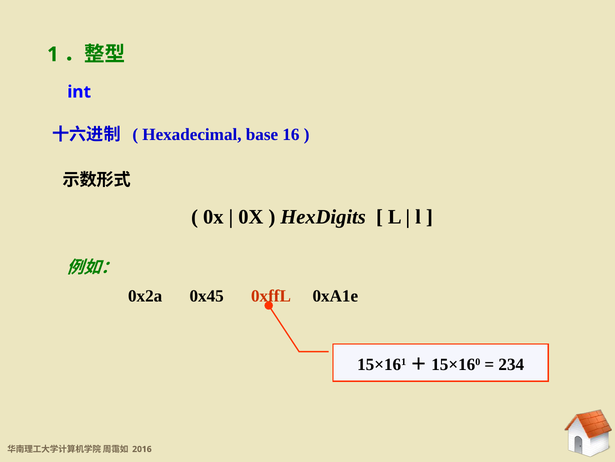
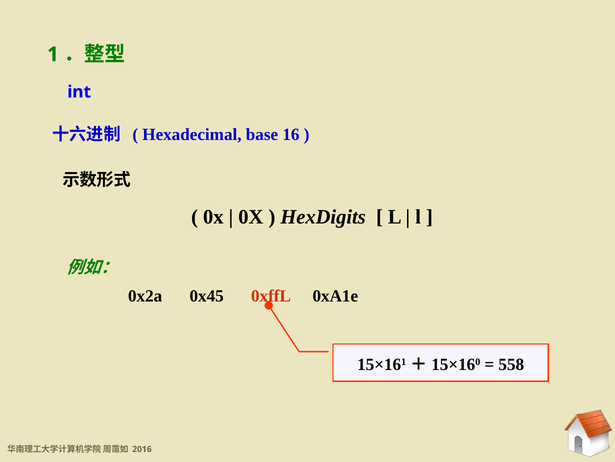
234: 234 -> 558 (511, 364)
